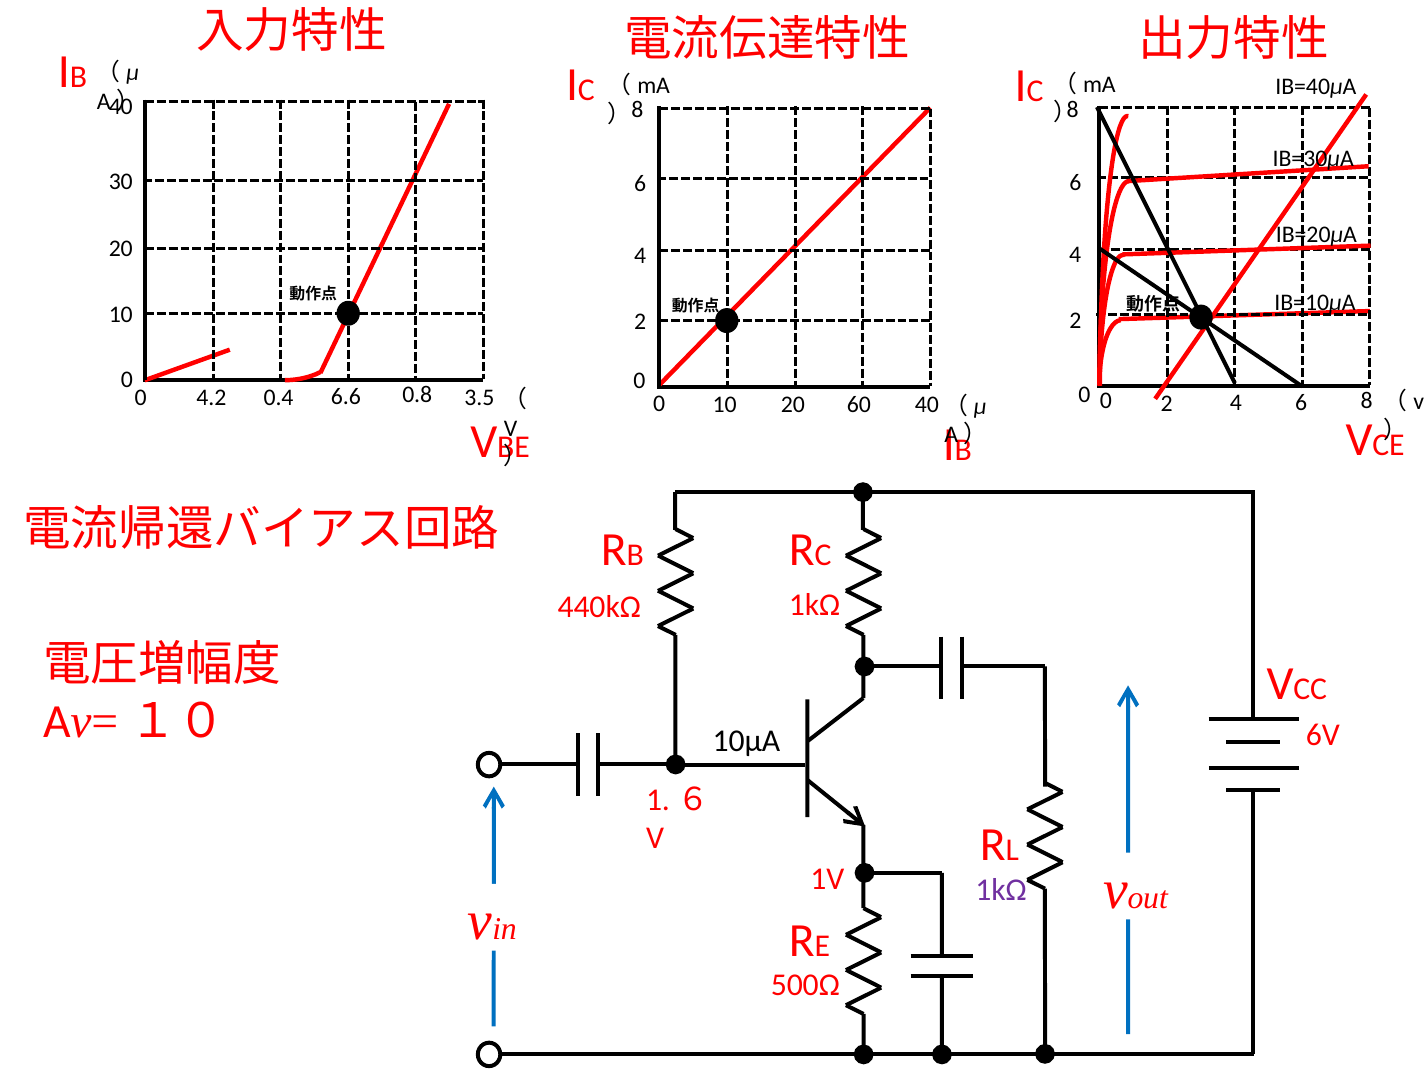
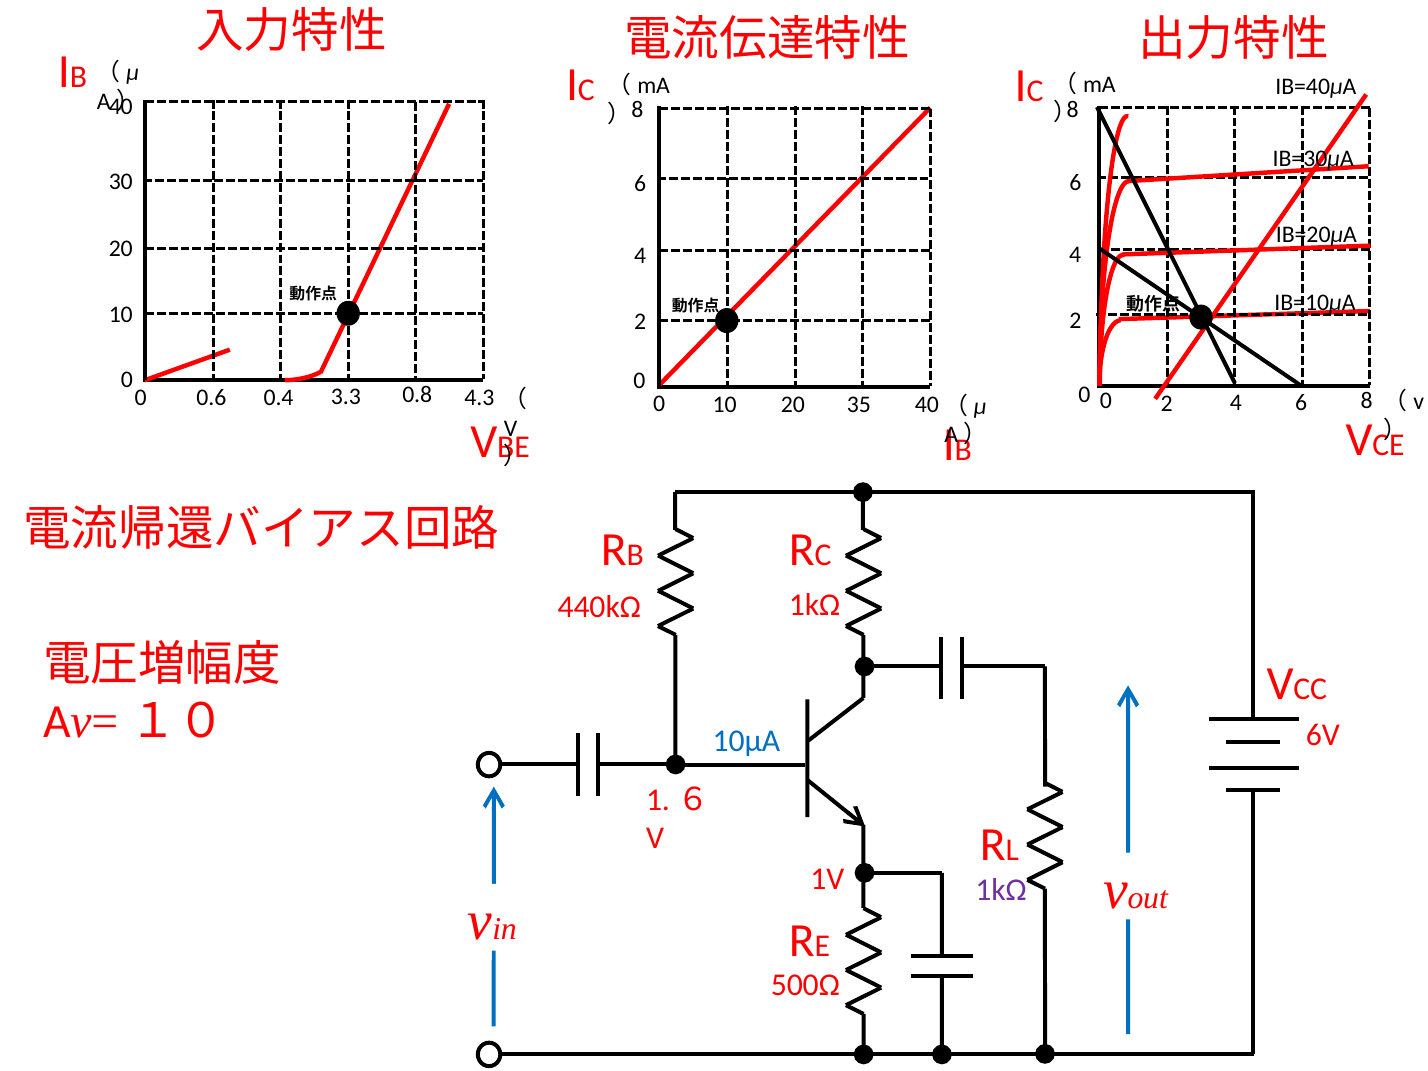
6.6: 6.6 -> 3.3 (346, 397)
3.5: 3.5 -> 4.3 (479, 397)
4.2: 4.2 -> 0.6 (211, 398)
60: 60 -> 35 (859, 405)
10μA colour: black -> blue (746, 741)
